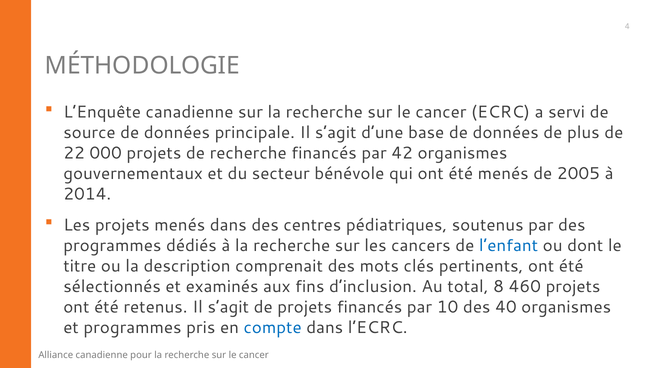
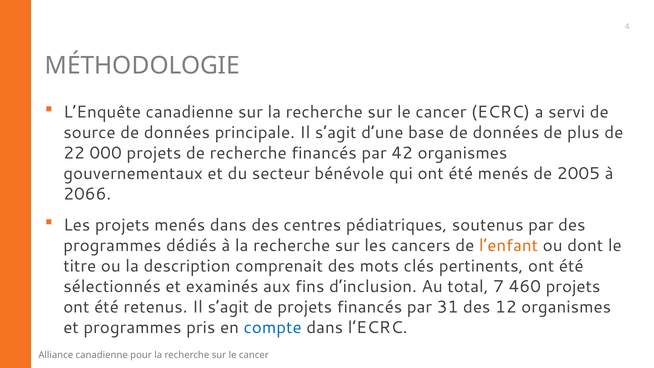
2014: 2014 -> 2066 (87, 194)
l’enfant colour: blue -> orange (509, 246)
8: 8 -> 7 (499, 287)
10: 10 -> 31 (448, 307)
40: 40 -> 12 (506, 307)
